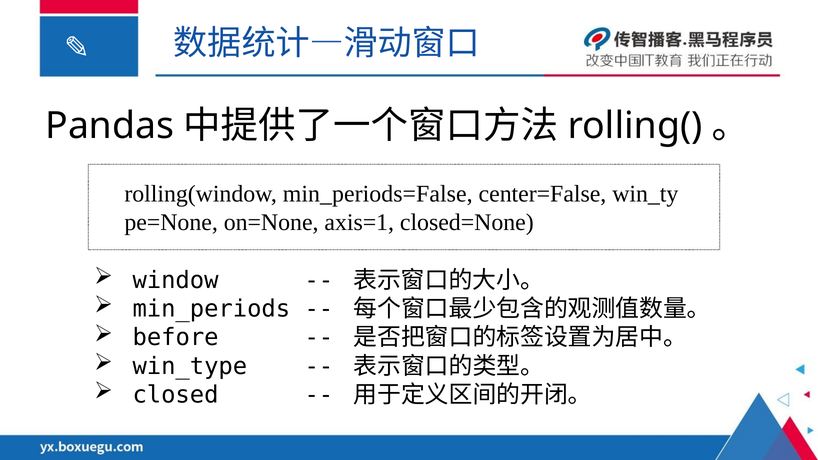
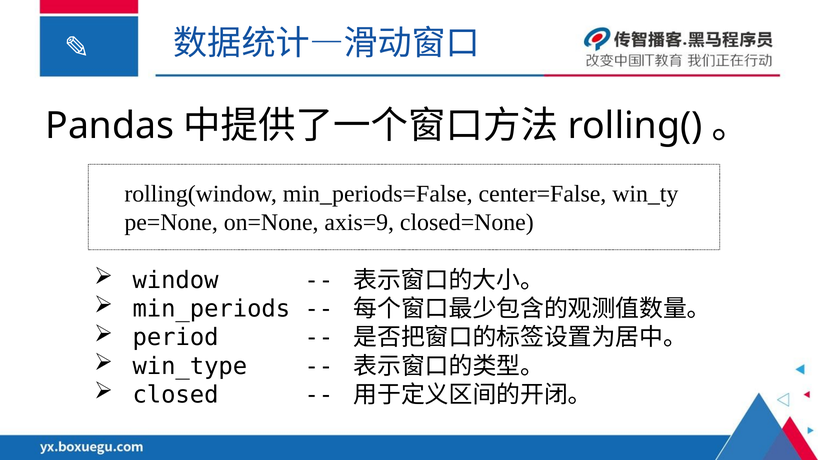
axis=1: axis=1 -> axis=9 (359, 223)
before: before -> period (176, 338)
